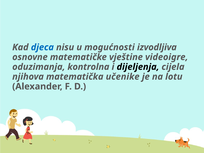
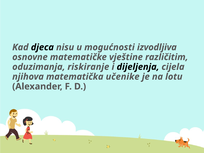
djeca colour: blue -> black (42, 47)
videoigre: videoigre -> različitim (167, 57)
kontrolna: kontrolna -> riskiranje (88, 67)
